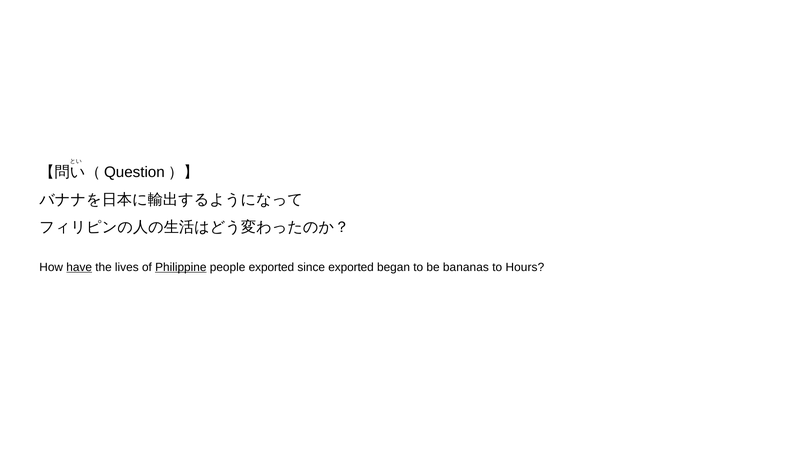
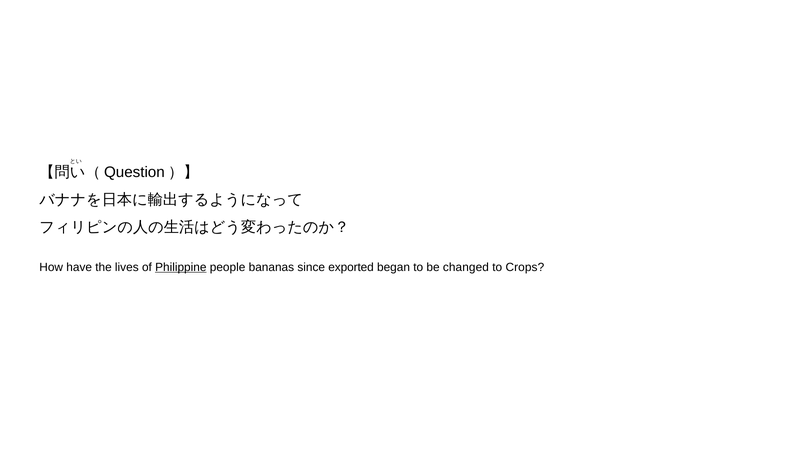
have underline: present -> none (79, 267)
people exported: exported -> bananas (271, 267)
bananas: bananas -> changed (466, 267)
Hours: Hours -> Crops (525, 267)
